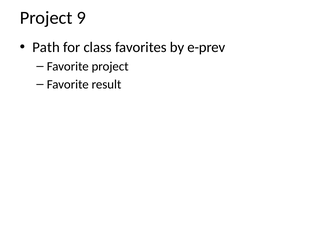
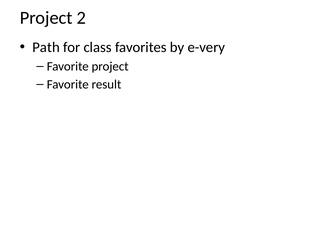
9: 9 -> 2 (81, 18)
e-prev: e-prev -> e-very (206, 47)
